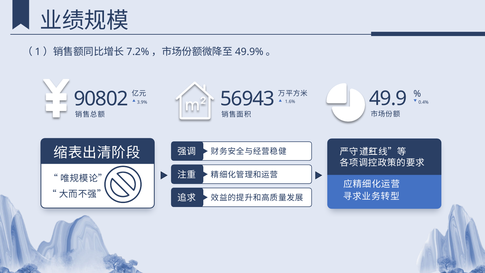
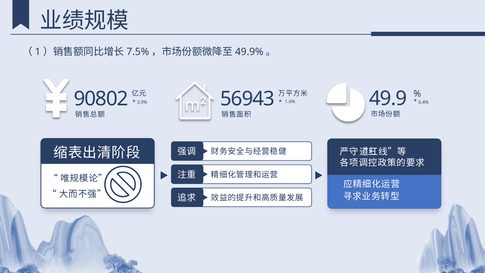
7.2%: 7.2% -> 7.5% (138, 52)
